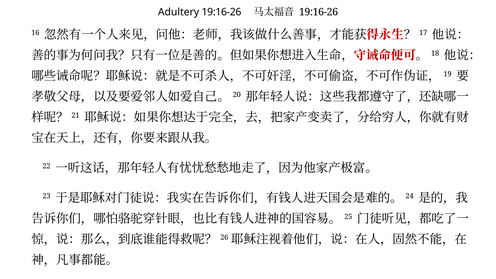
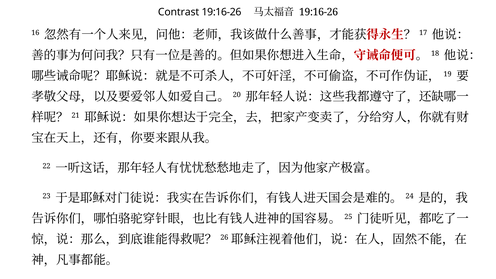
Adultery: Adultery -> Contrast (179, 12)
